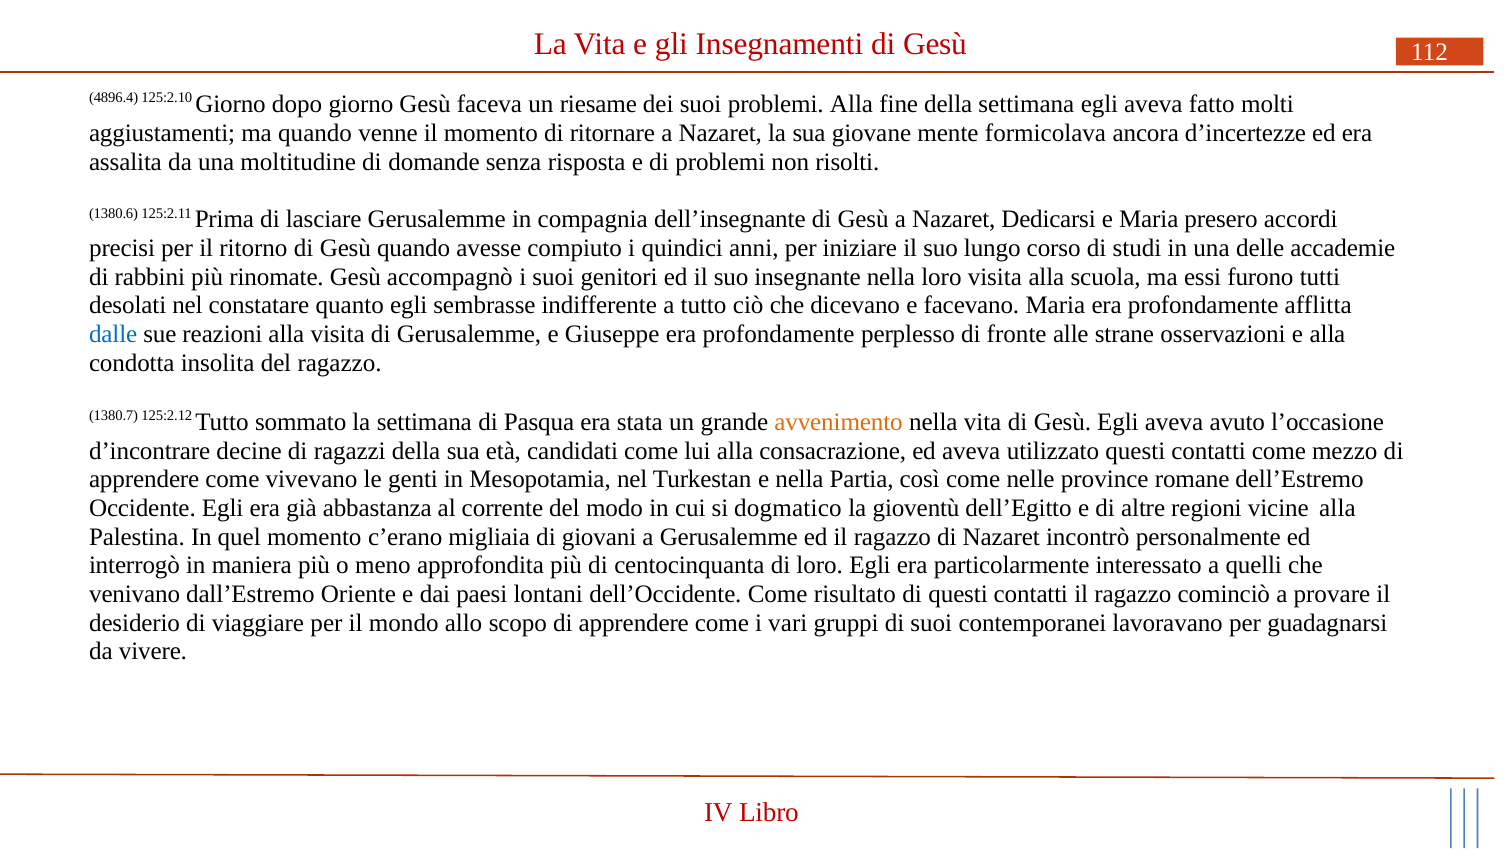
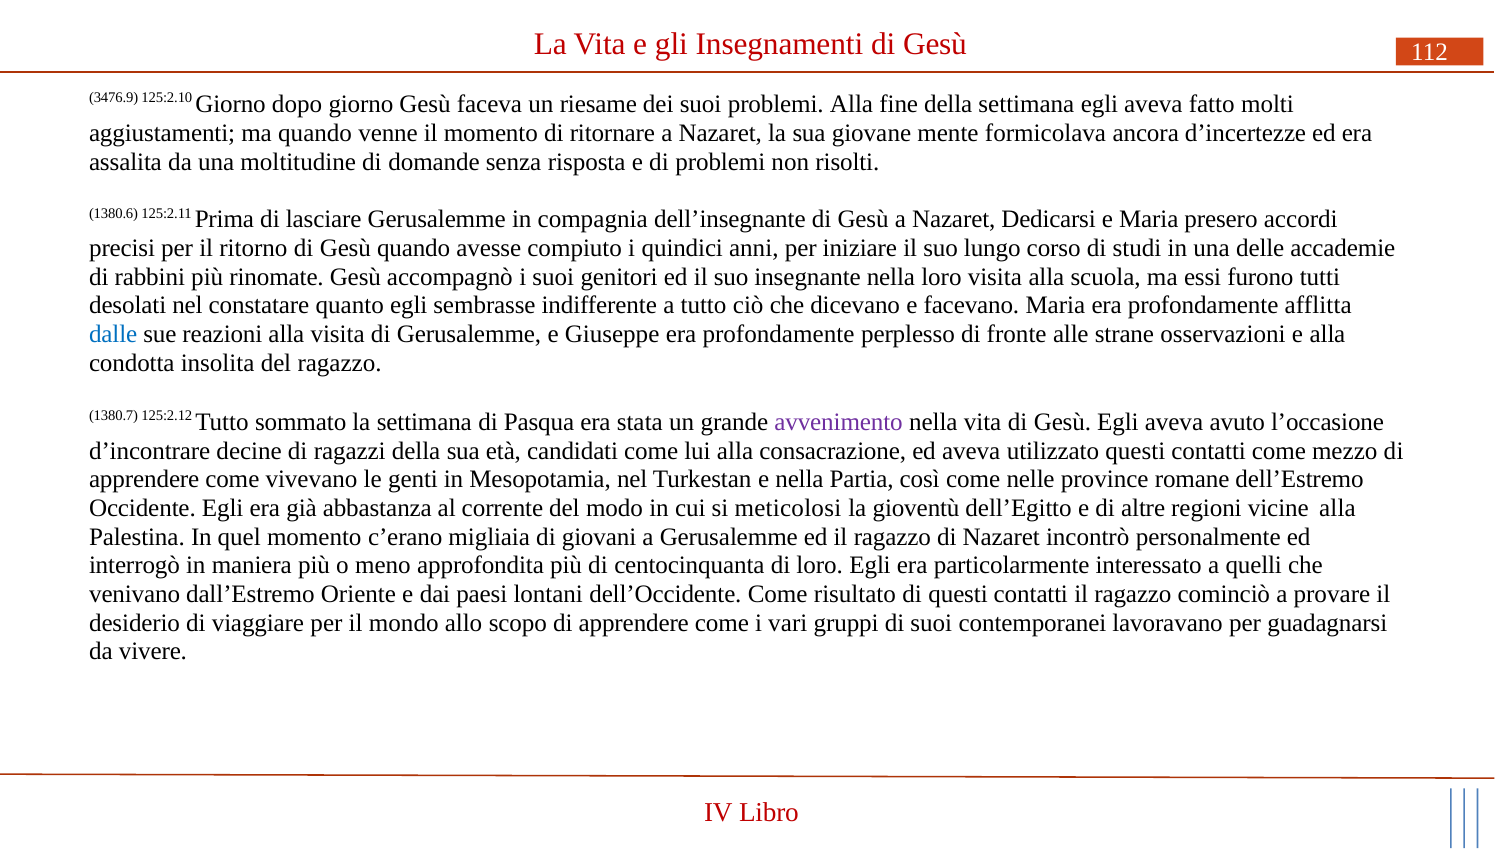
4896.4: 4896.4 -> 3476.9 (114, 98)
avvenimento colour: orange -> purple (839, 422)
dogmatico: dogmatico -> meticolosi (788, 508)
